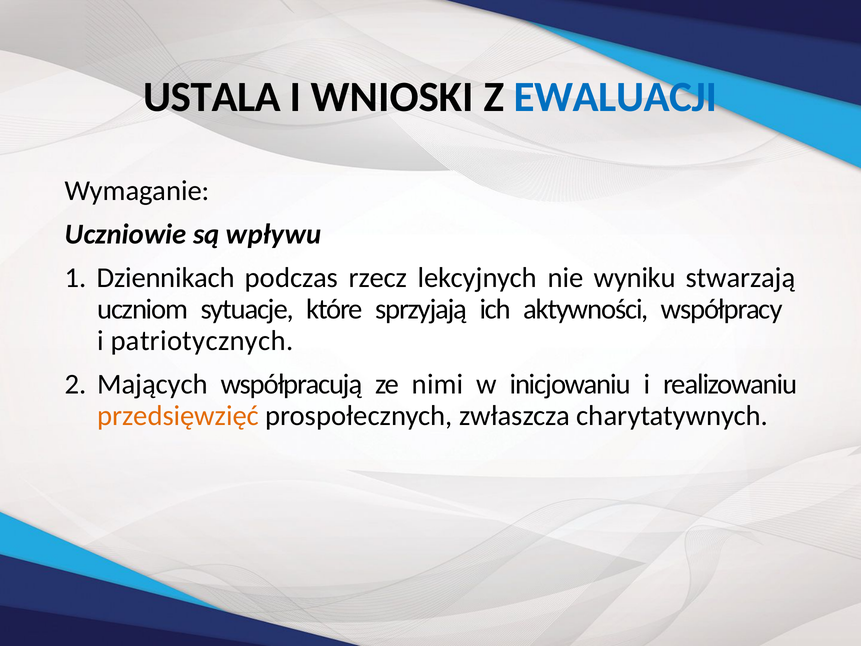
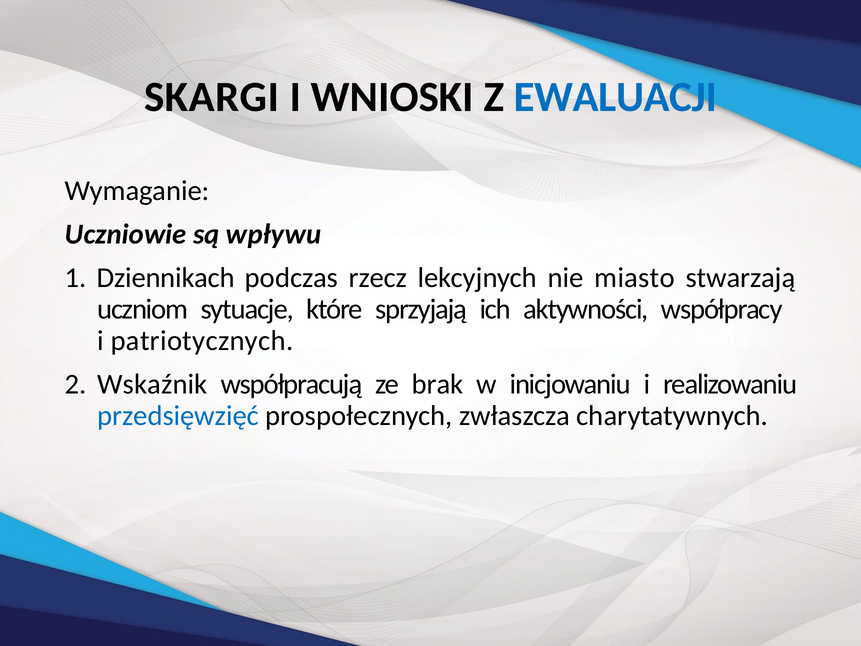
USTALA: USTALA -> SKARGI (212, 97)
wyniku: wyniku -> miasto (635, 278)
Mających: Mających -> Wskaźnik (152, 384)
nimi: nimi -> brak (438, 384)
przedsięwzięć colour: orange -> blue (178, 416)
